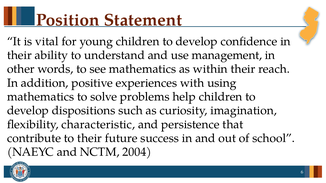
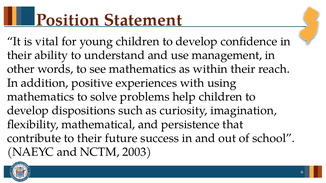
characteristic: characteristic -> mathematical (98, 125)
2004: 2004 -> 2003 (137, 152)
